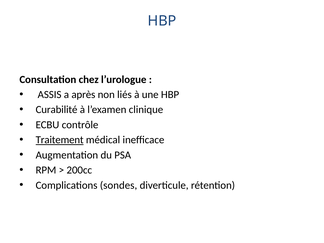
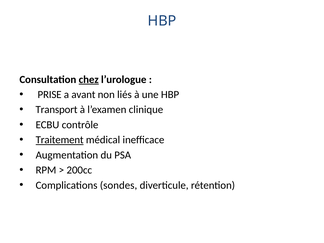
chez underline: none -> present (89, 79)
ASSIS: ASSIS -> PRISE (50, 95)
après: après -> avant (83, 95)
Curabilité: Curabilité -> Transport (57, 110)
